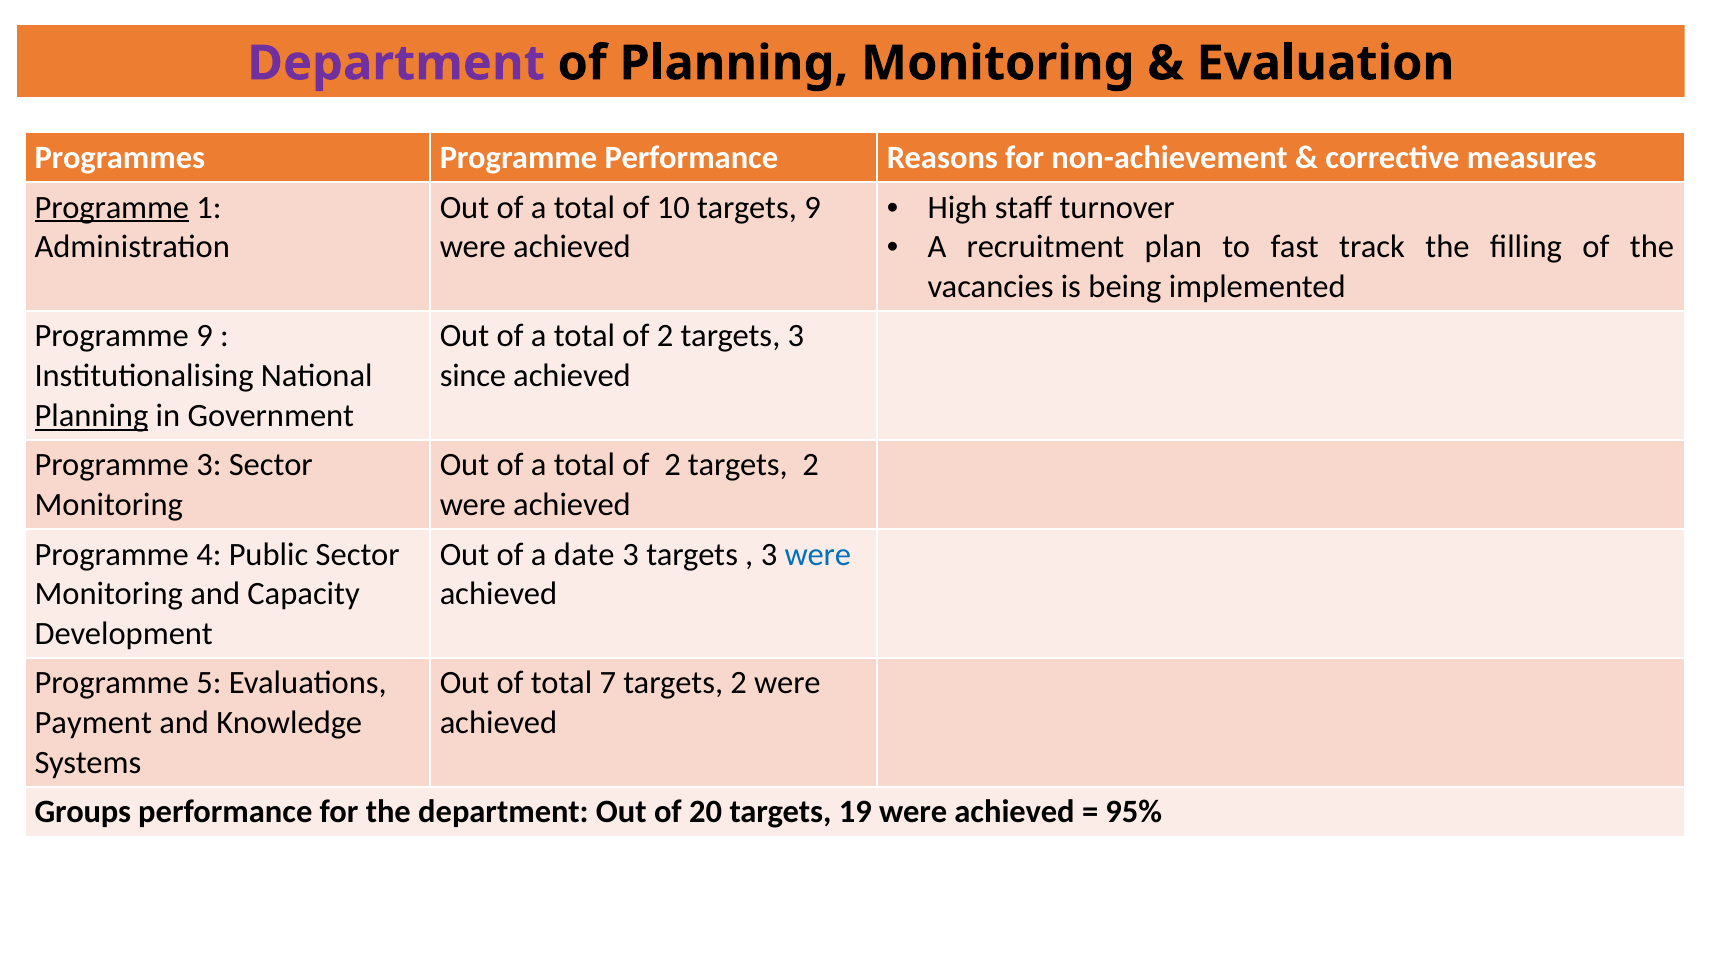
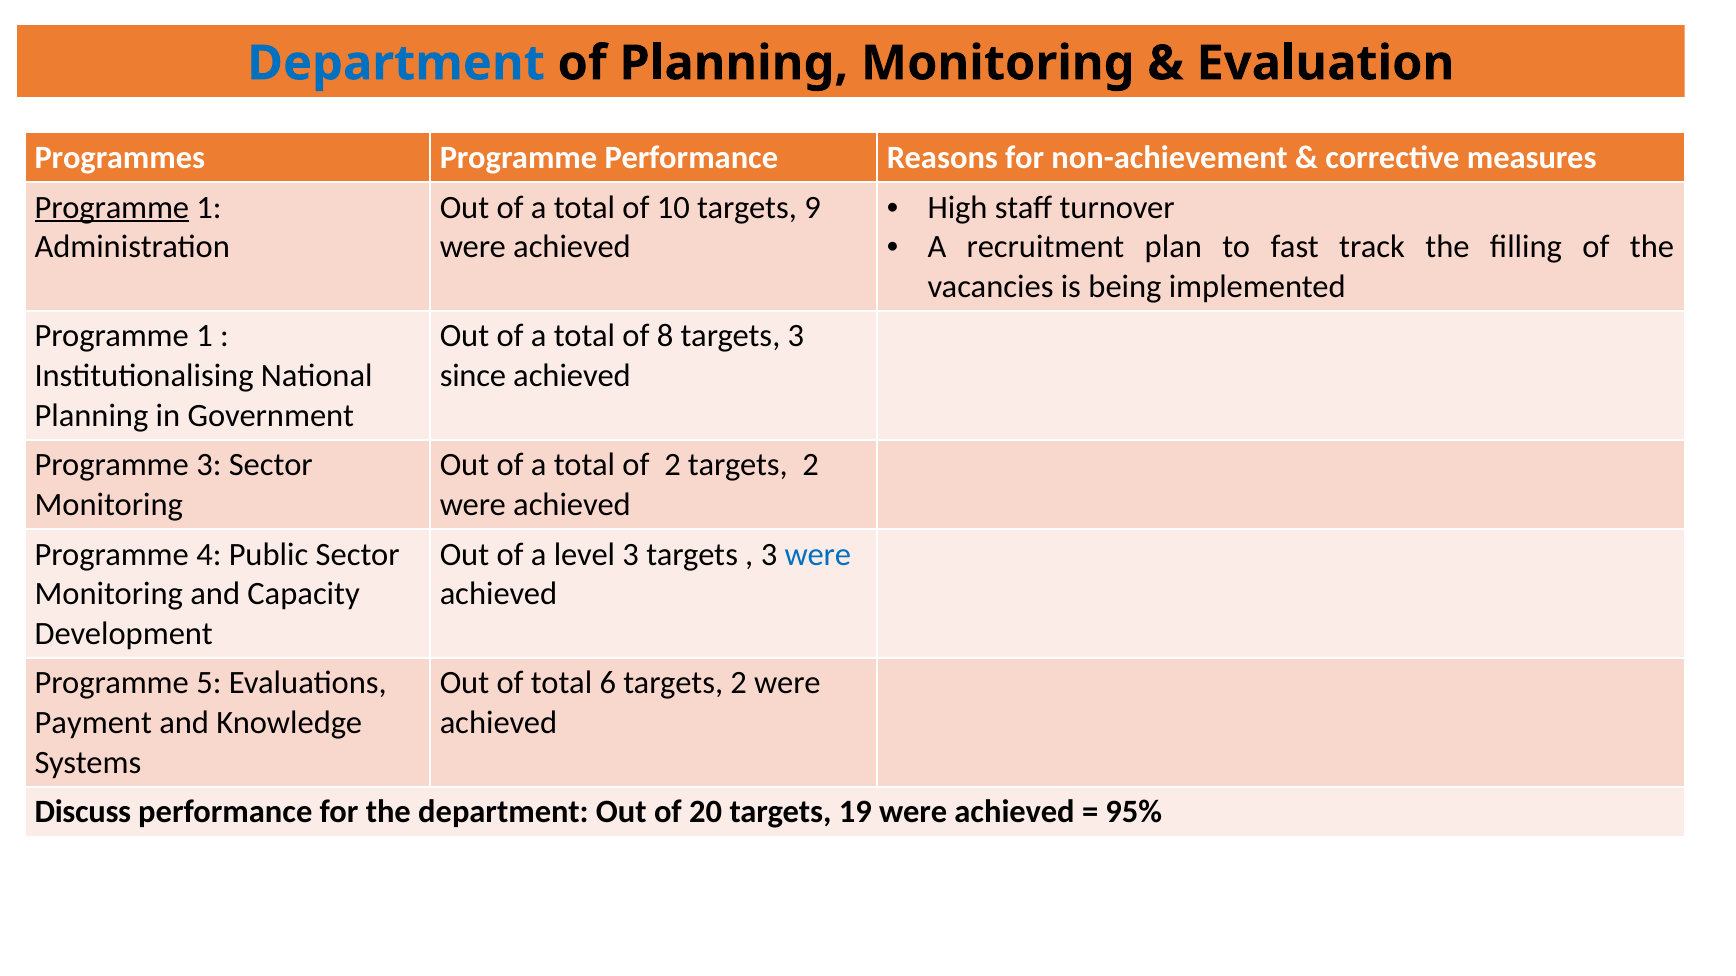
Department colour: purple -> blue (396, 63)
9: 9 -> 1 (205, 336)
2: 2 -> 8 (665, 336)
Planning underline: present -> none (91, 416)
date: date -> level (584, 555)
total 7: 7 -> 6 (608, 684)
Groups: Groups -> Discuss (83, 813)
